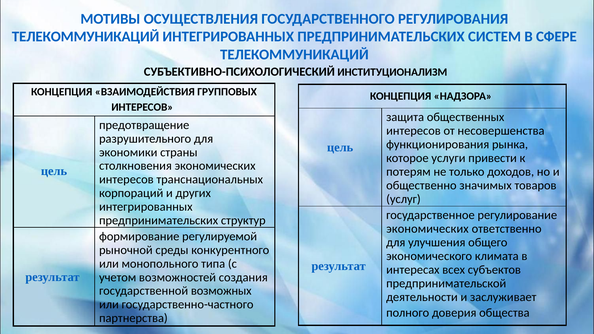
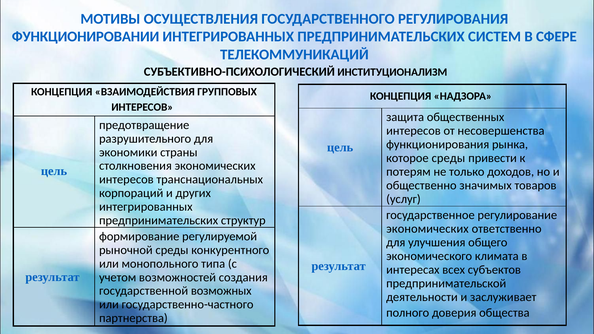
ТЕЛЕКОММУНИКАЦИЙ: ТЕЛЕКОММУНИКАЦИЙ -> ФУНКЦИОНИРОВАНИИ (86, 37)
которое услуги: услуги -> среды (448, 158)
